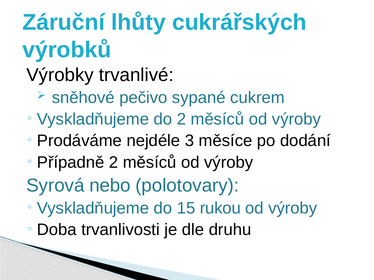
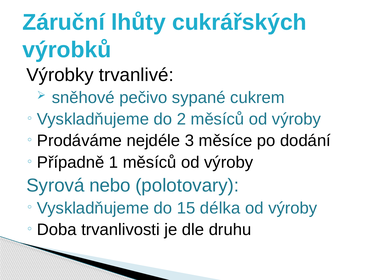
Případně 2: 2 -> 1 (114, 163)
rukou: rukou -> délka (220, 208)
